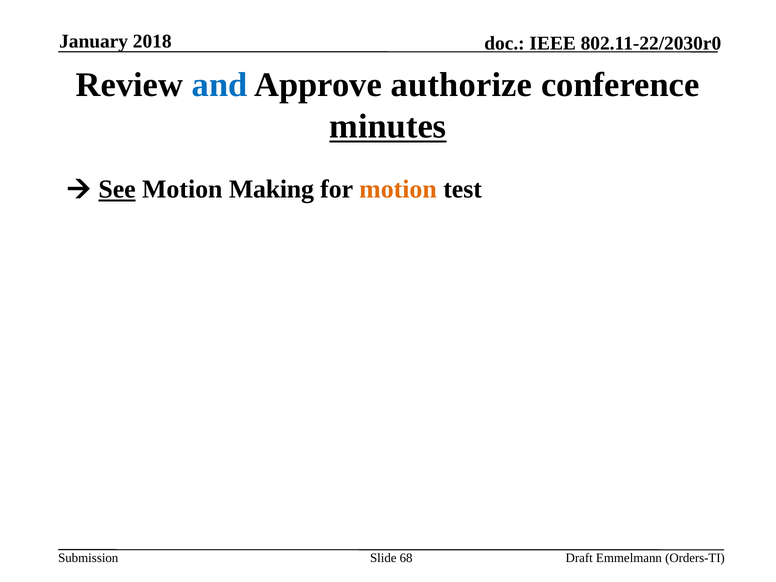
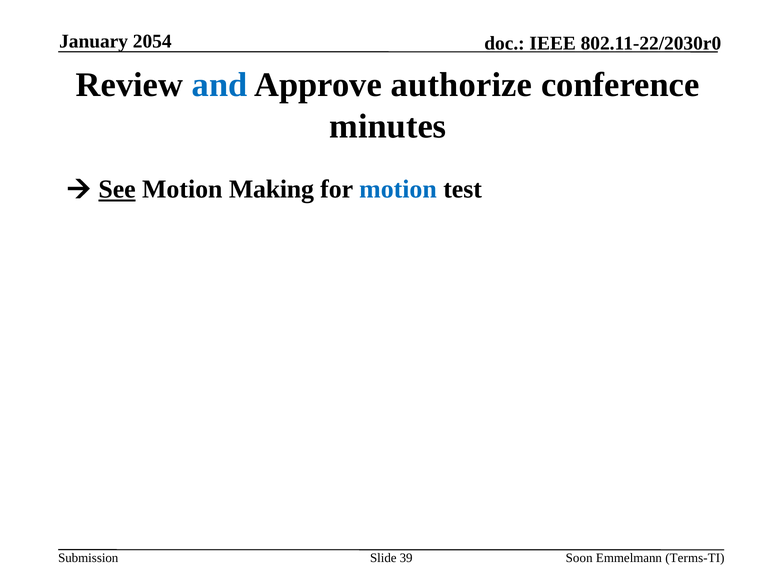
2018: 2018 -> 2054 (152, 41)
minutes underline: present -> none (388, 126)
motion colour: orange -> blue (398, 189)
68: 68 -> 39 (406, 558)
Draft: Draft -> Soon (579, 558)
Orders-TI: Orders-TI -> Terms-TI (695, 558)
